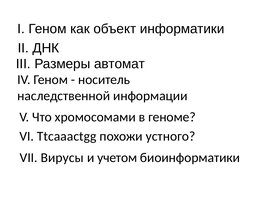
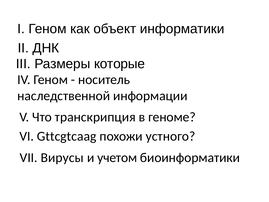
автомат: автомат -> которые (120, 64)
хромосомами: хромосомами -> транскрипция (95, 117)
Ttcaaactgg: Ttcaaactgg -> Gttcgtcaag (67, 136)
